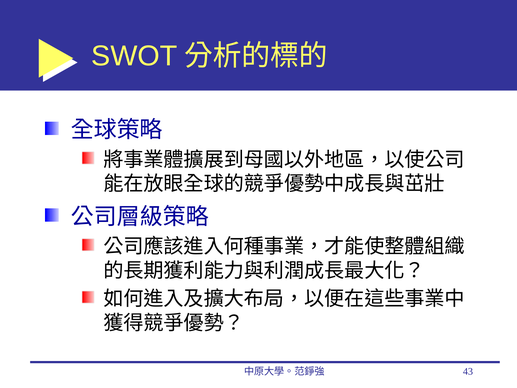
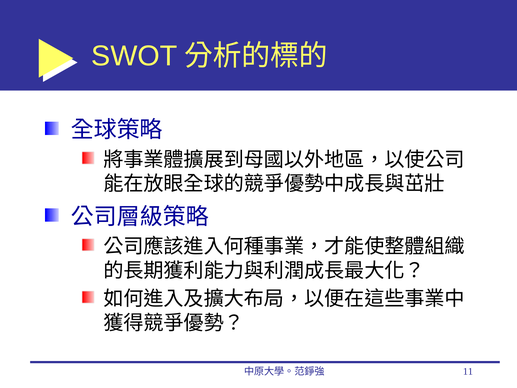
43: 43 -> 11 (468, 371)
